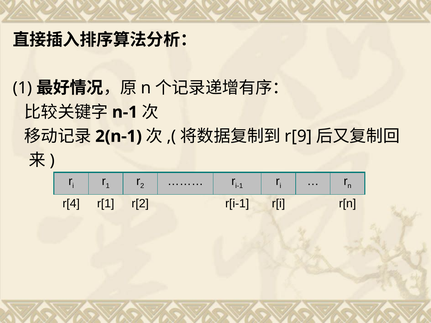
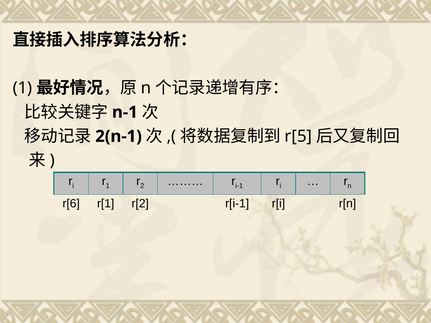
r[9: r[9 -> r[5 (298, 136)
r[4: r[4 -> r[6 (71, 204)
